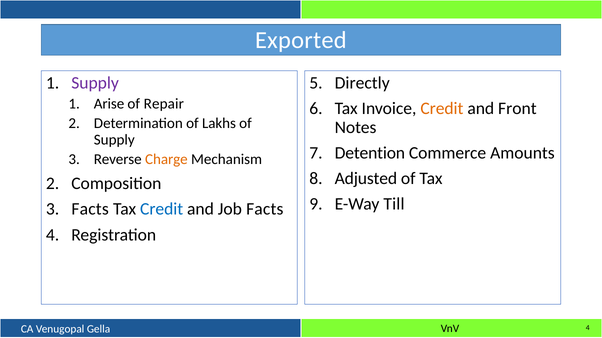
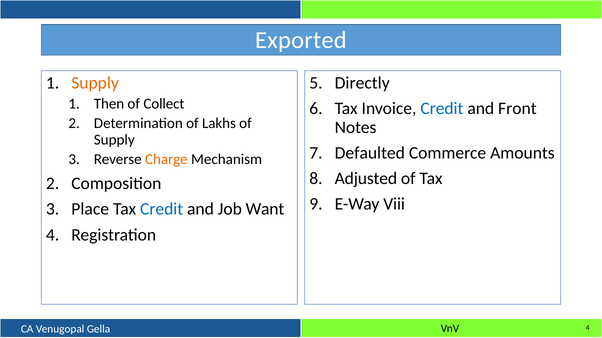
Supply colour: purple -> orange (95, 83)
Arise: Arise -> Then (109, 104)
Repair: Repair -> Collect (164, 104)
Credit colour: orange -> blue (442, 109)
Detention: Detention -> Defaulted (370, 153)
Till: Till -> Viii (394, 205)
Facts: Facts -> Place (90, 210)
Job Facts: Facts -> Want (265, 210)
